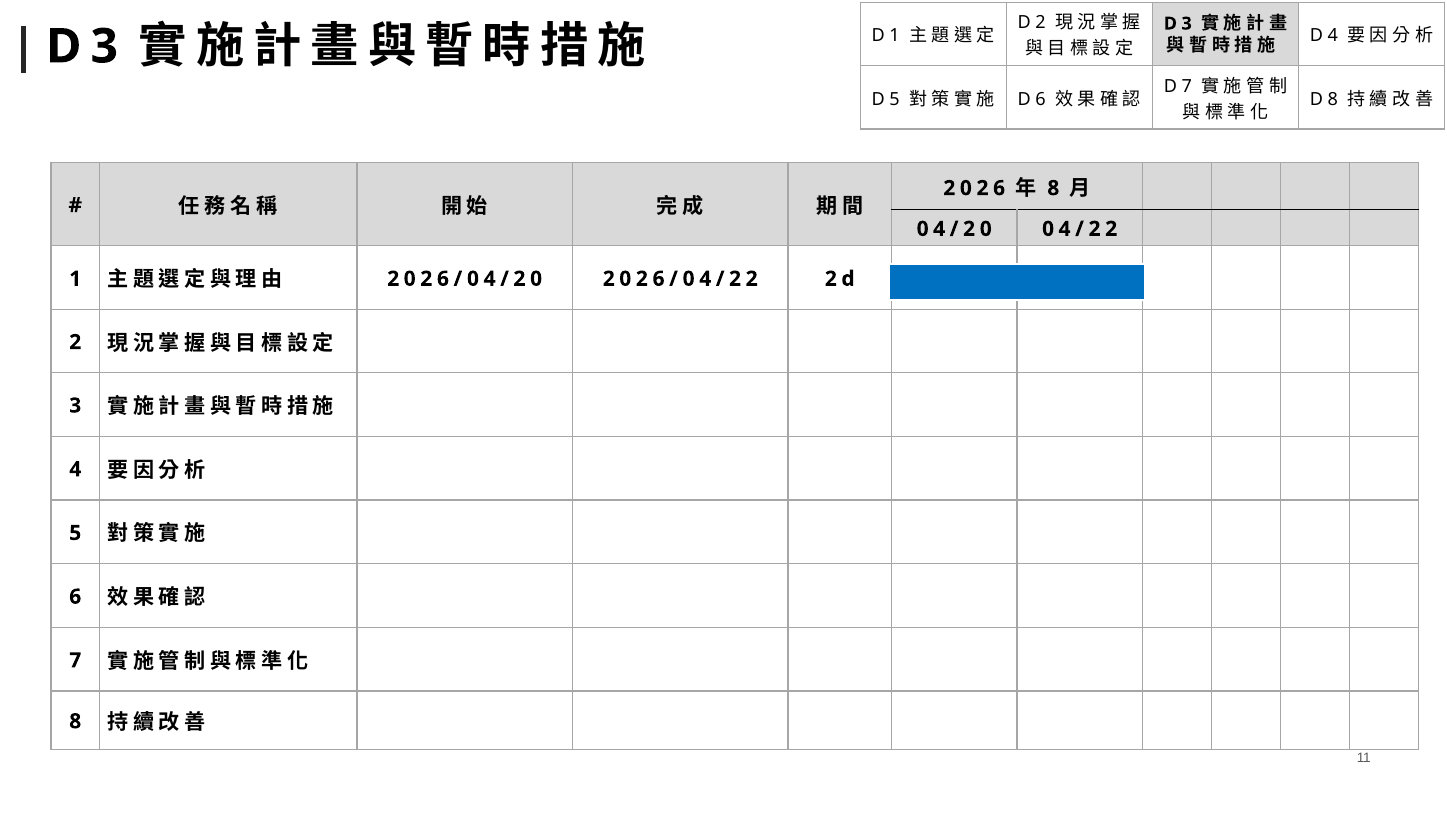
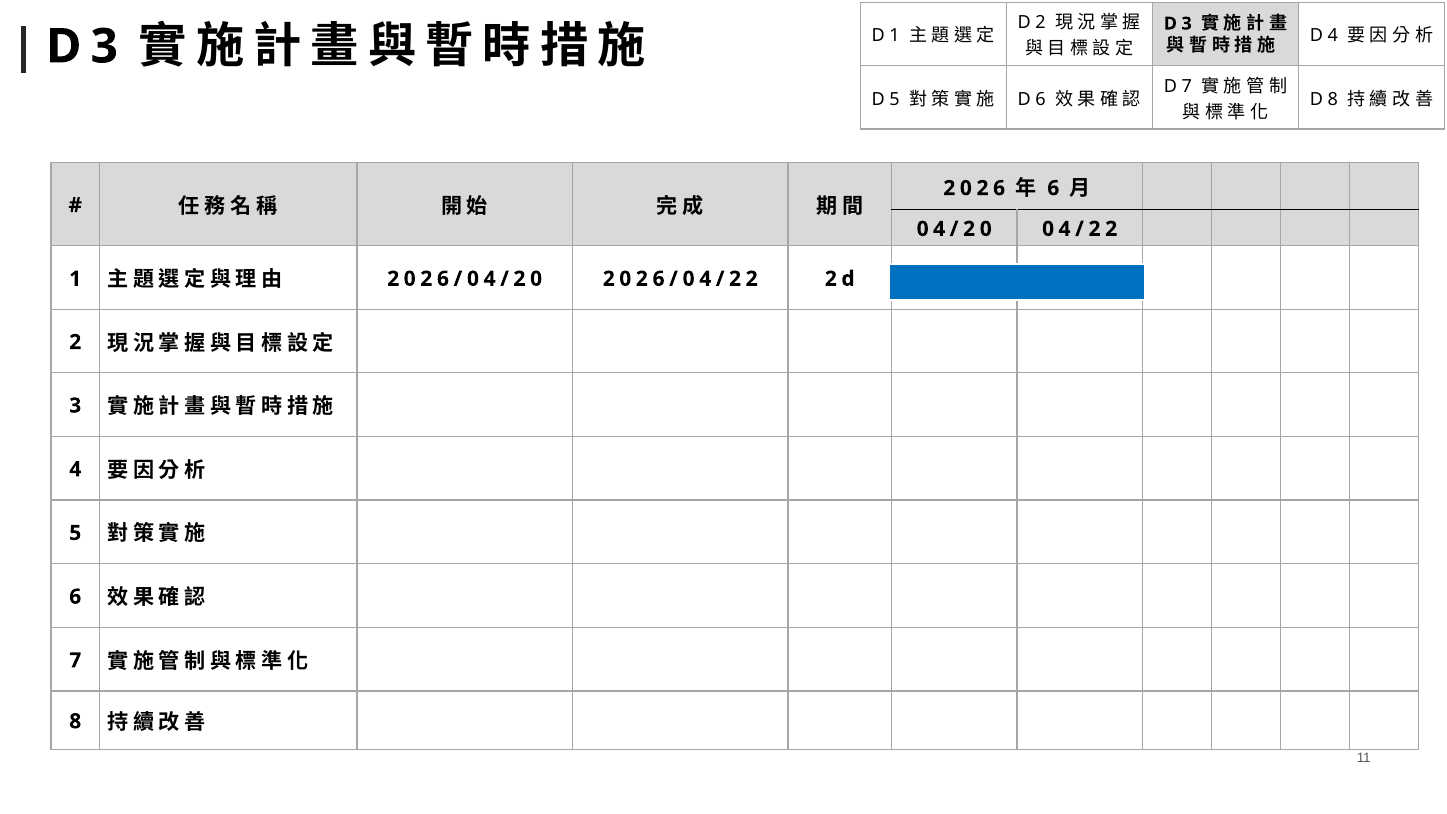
8: 8 -> 6 (1053, 188)
